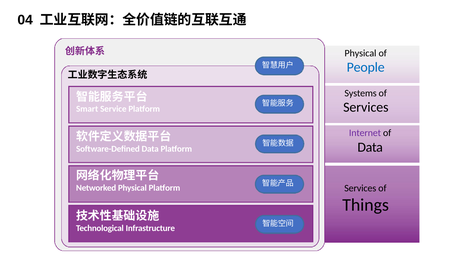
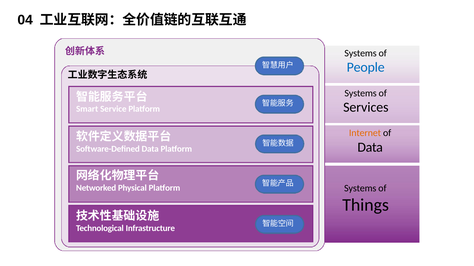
Physical: Physical -> Systems (361, 53)
Internet colour: purple -> orange (365, 133)
Services: Services -> Systems (360, 189)
